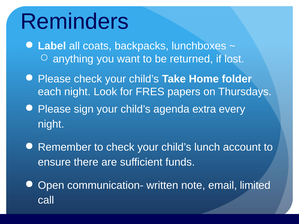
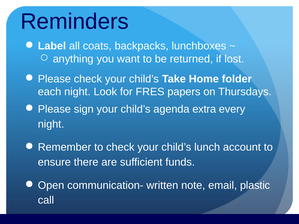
limited: limited -> plastic (255, 185)
